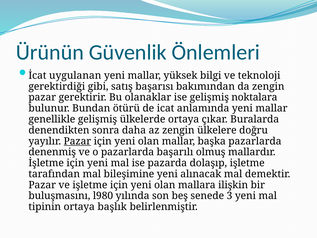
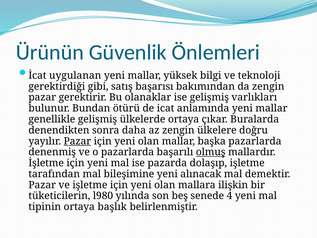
noktalara: noktalara -> varlıkları (254, 97)
olmuş underline: none -> present (211, 152)
buluşmasını: buluşmasını -> tüketicilerin (59, 196)
3: 3 -> 4 (229, 196)
